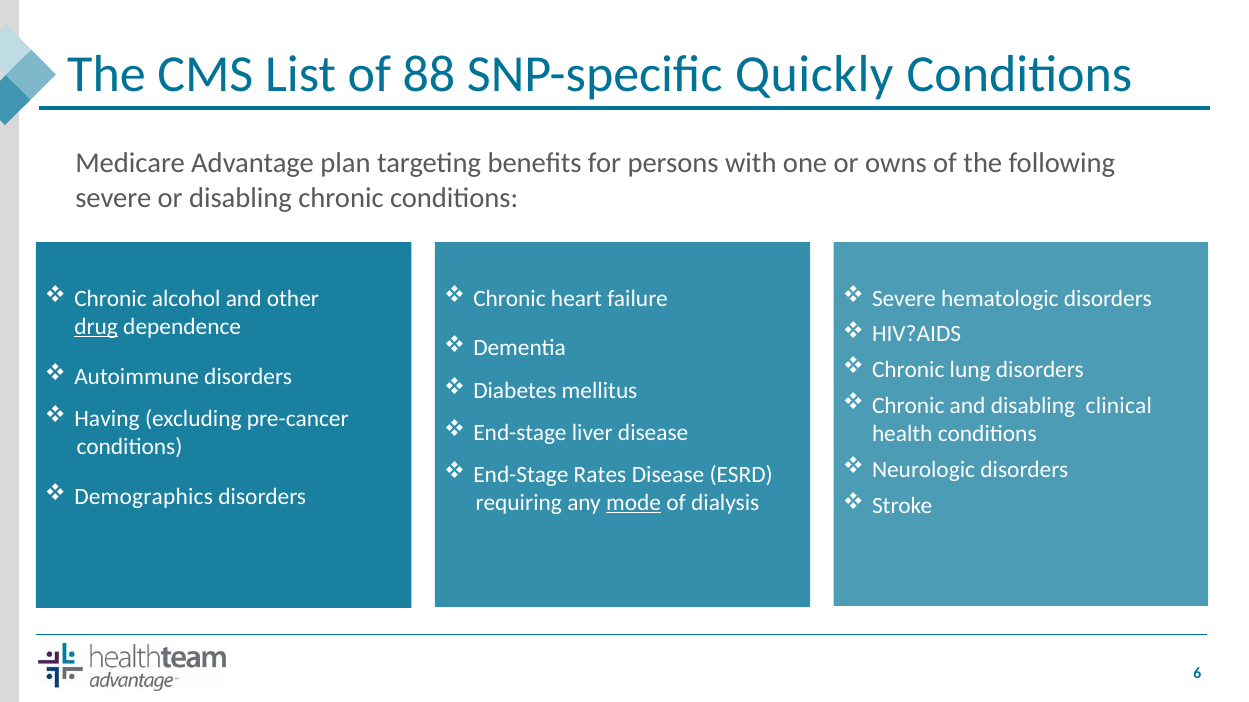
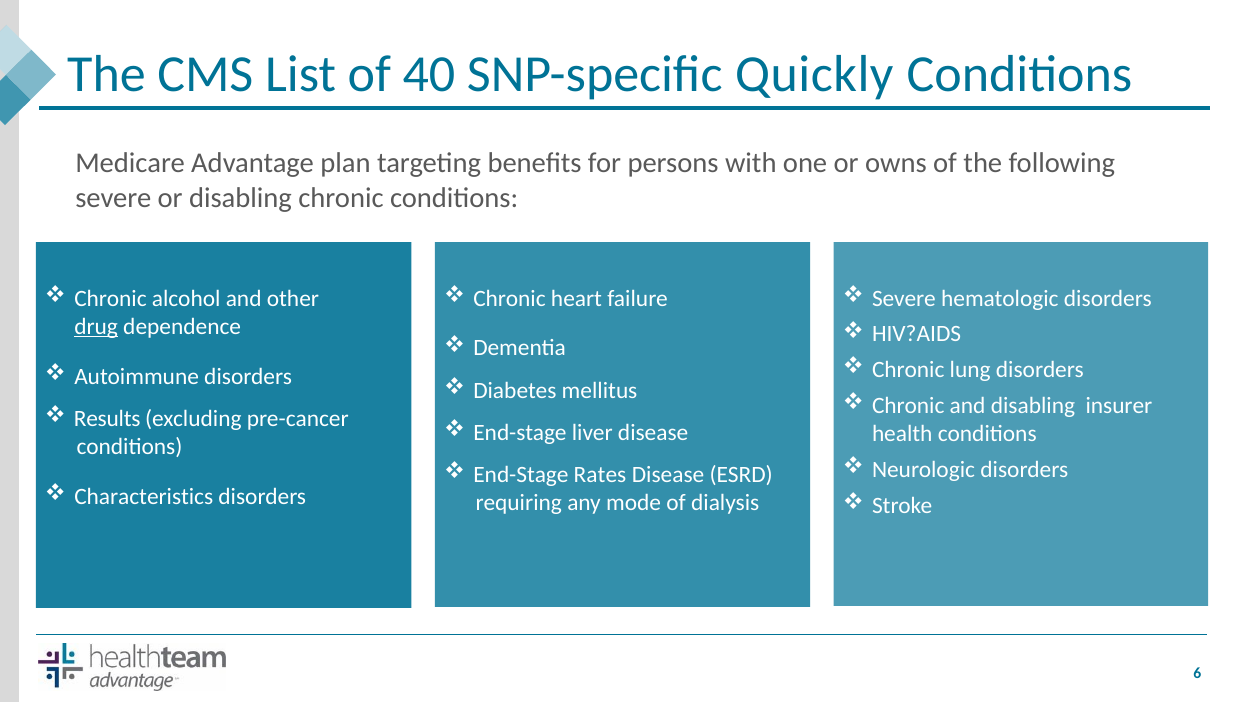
88: 88 -> 40 (429, 74)
clinical: clinical -> insurer (1119, 406)
Having: Having -> Results (107, 419)
Demographics: Demographics -> Characteristics (144, 497)
mode underline: present -> none (634, 503)
